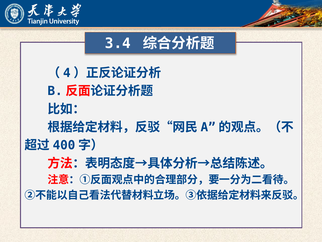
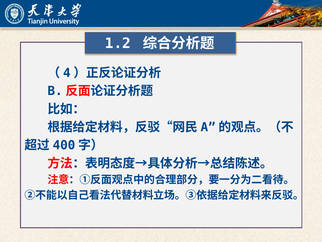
3.4: 3.4 -> 1.2 (118, 43)
